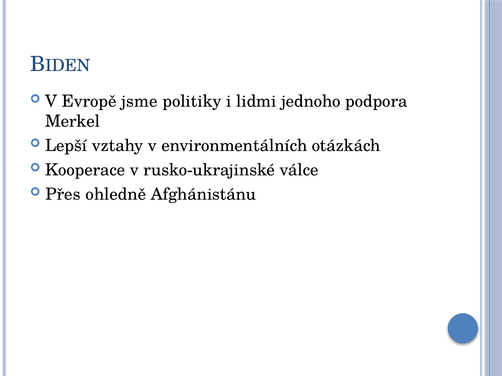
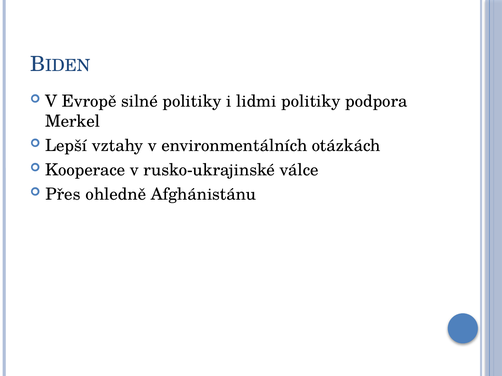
jsme: jsme -> silné (140, 102)
lidmi jednoho: jednoho -> politiky (311, 102)
